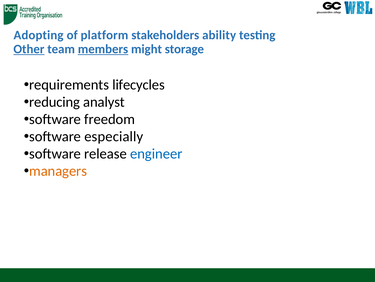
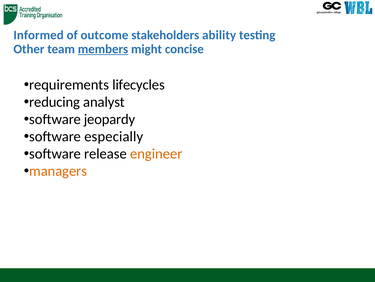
Adopting: Adopting -> Informed (39, 35)
platform: platform -> outcome (104, 35)
Other underline: present -> none (29, 49)
storage: storage -> concise (184, 49)
freedom: freedom -> jeopardy (110, 119)
engineer colour: blue -> orange (156, 153)
